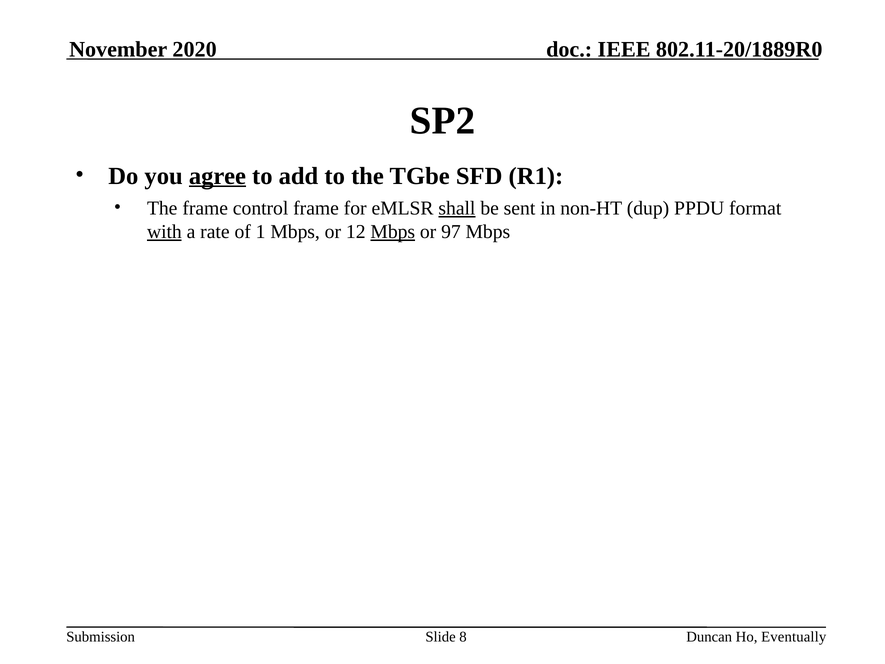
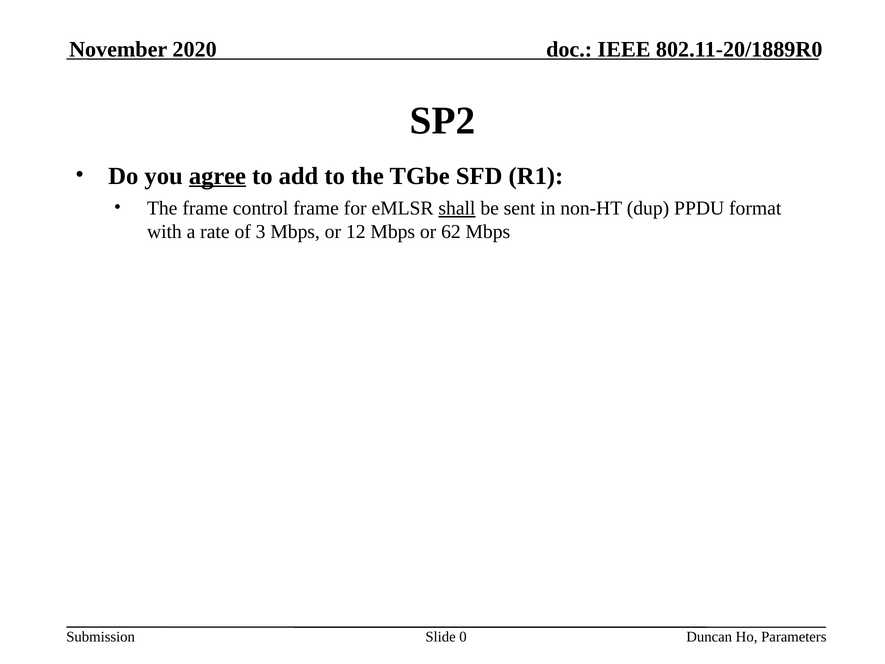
with underline: present -> none (164, 232)
1: 1 -> 3 (261, 232)
Mbps underline: present -> none (393, 232)
97: 97 -> 62 (451, 232)
8: 8 -> 0 (463, 637)
Eventually: Eventually -> Parameters (794, 637)
